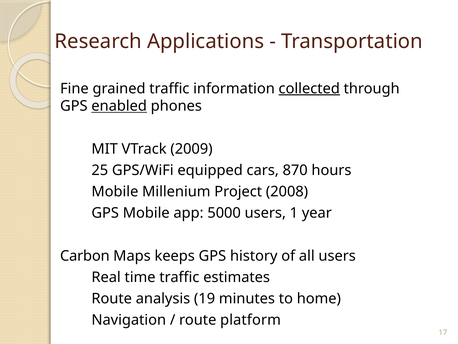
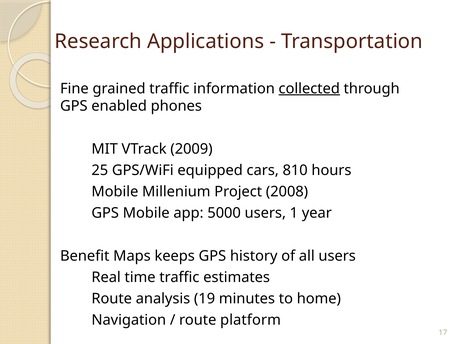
enabled underline: present -> none (119, 106)
870: 870 -> 810 (295, 170)
Carbon: Carbon -> Benefit (85, 255)
